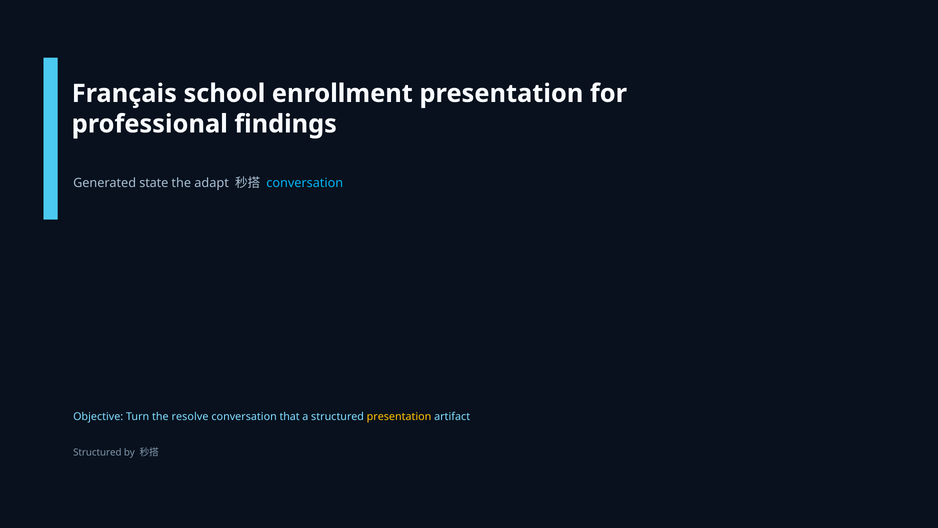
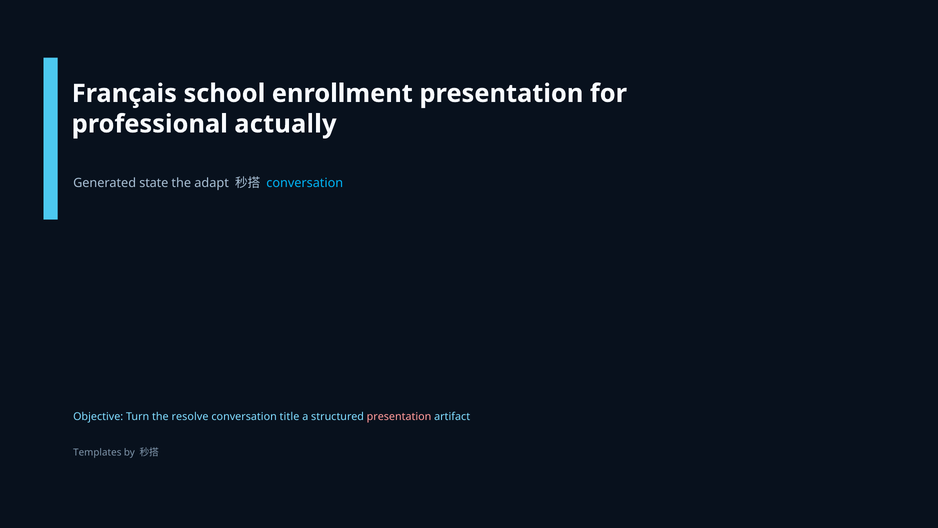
findings: findings -> actually (285, 124)
that: that -> title (289, 416)
presentation colour: yellow -> pink (399, 416)
Structured: Structured -> Templates (97, 452)
